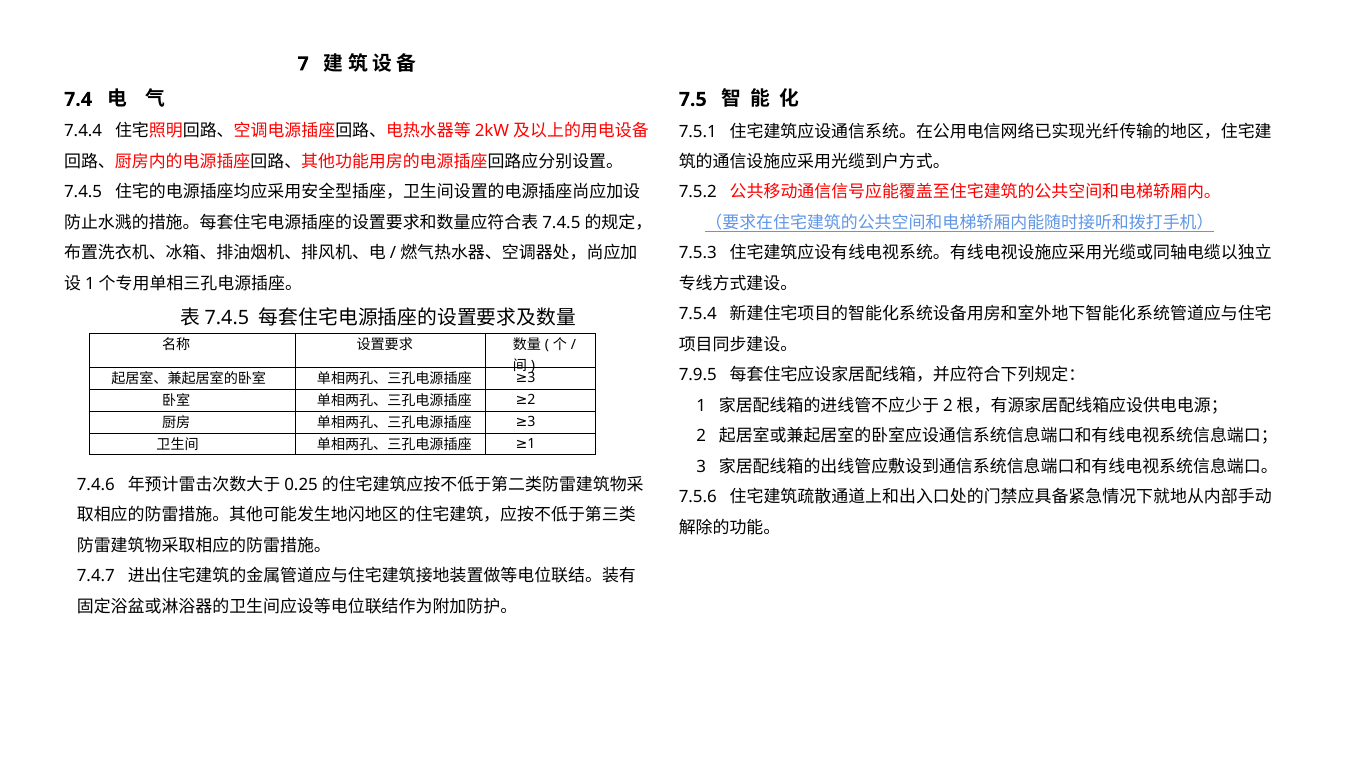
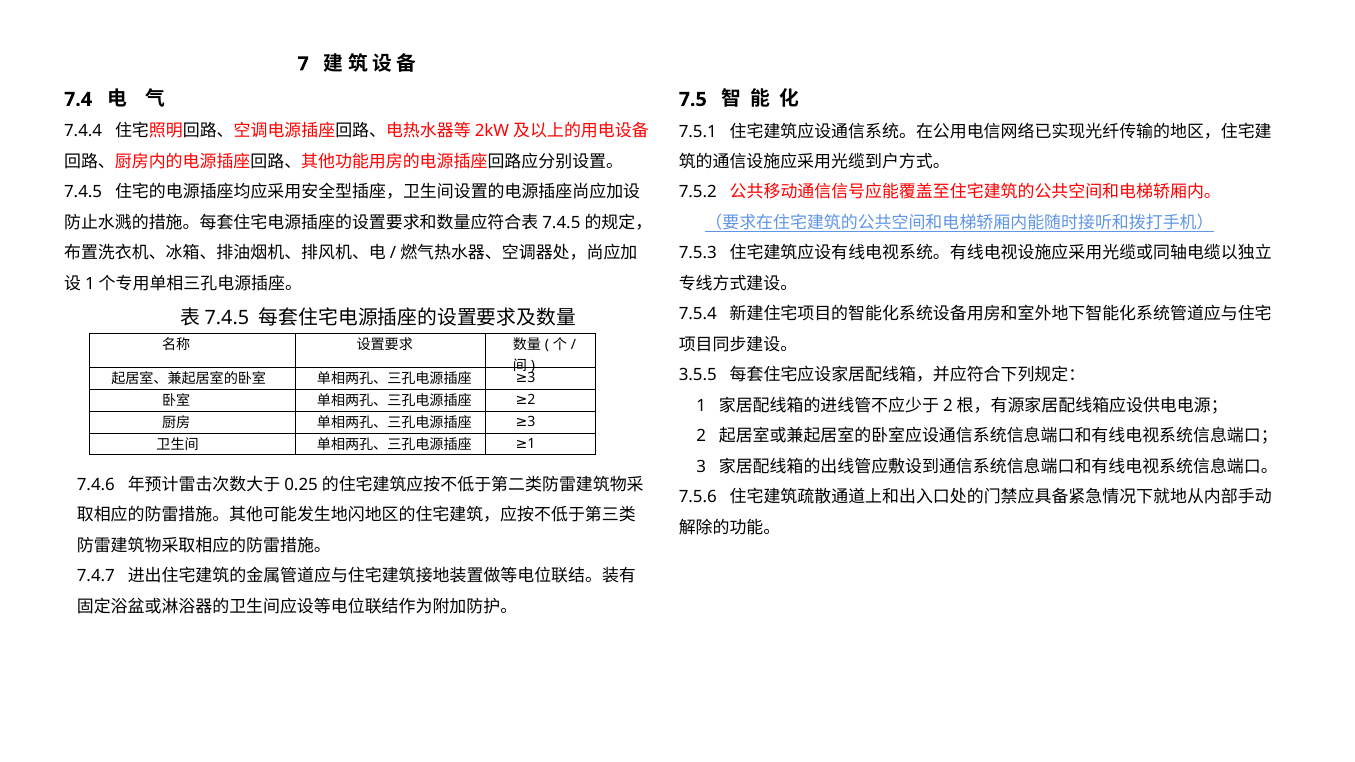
7.9.5: 7.9.5 -> 3.5.5 (698, 375)
